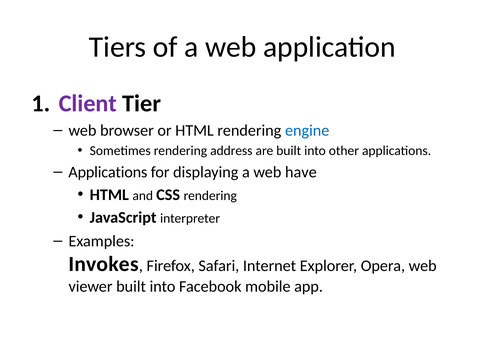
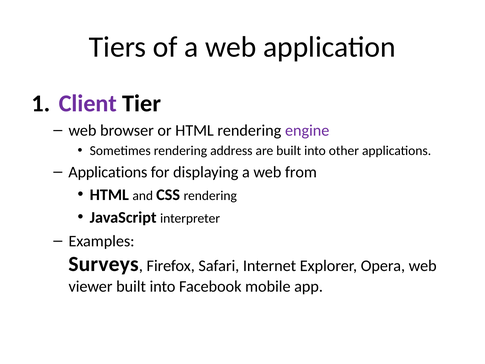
engine colour: blue -> purple (307, 130)
have: have -> from (301, 172)
Invokes: Invokes -> Surveys (104, 264)
